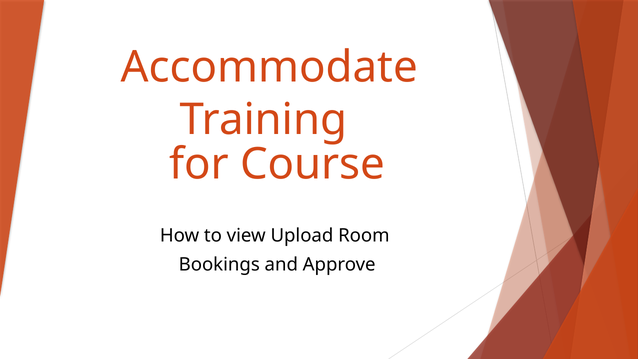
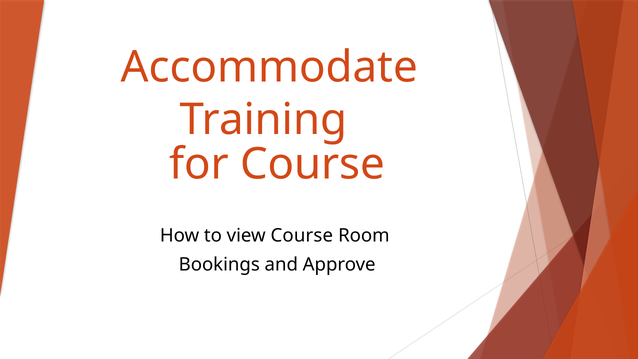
view Upload: Upload -> Course (302, 235)
